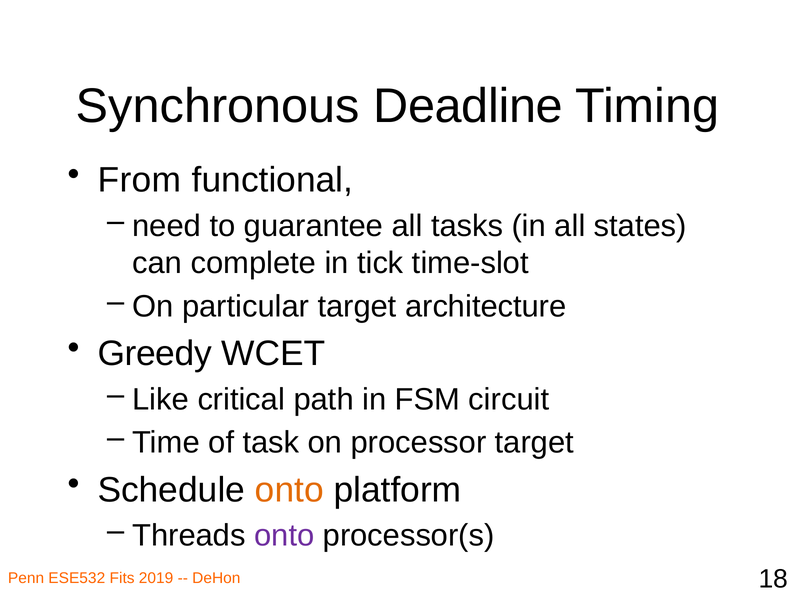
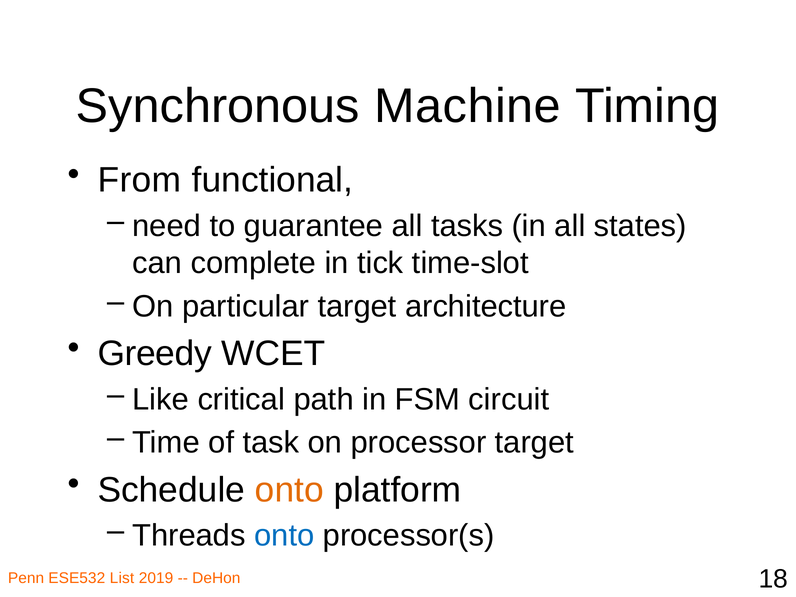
Deadline: Deadline -> Machine (468, 106)
onto colour: purple -> blue (284, 536)
Fits: Fits -> List (122, 578)
